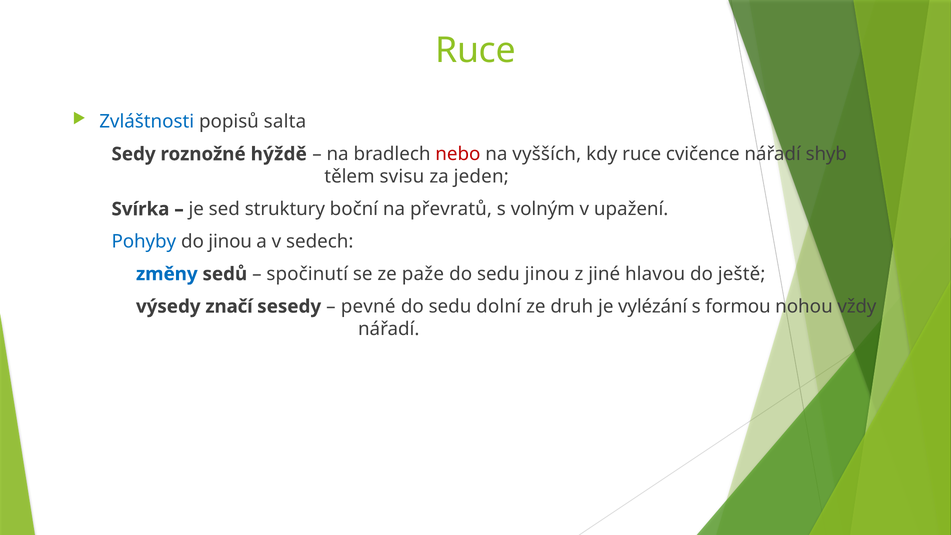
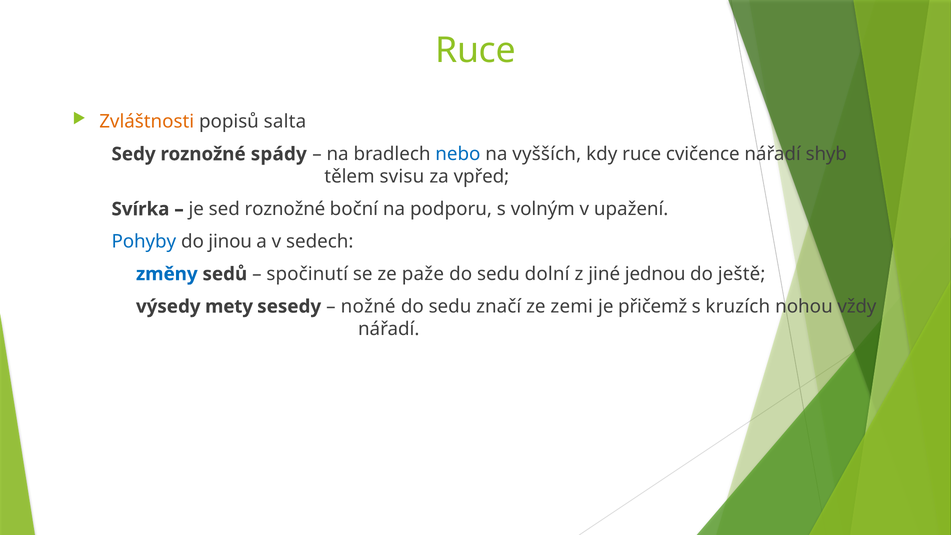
Zvláštnosti colour: blue -> orange (147, 122)
hýždě: hýždě -> spády (279, 154)
nebo colour: red -> blue (458, 154)
jeden: jeden -> vpřed (481, 177)
sed struktury: struktury -> roznožné (285, 209)
převratů: převratů -> podporu (451, 209)
sedu jinou: jinou -> dolní (547, 274)
hlavou: hlavou -> jednou (655, 274)
značí: značí -> mety (229, 306)
pevné: pevné -> nožné (368, 306)
dolní: dolní -> značí (499, 306)
druh: druh -> zemi (572, 306)
vylézání: vylézání -> přičemž (653, 306)
formou: formou -> kruzích (738, 306)
